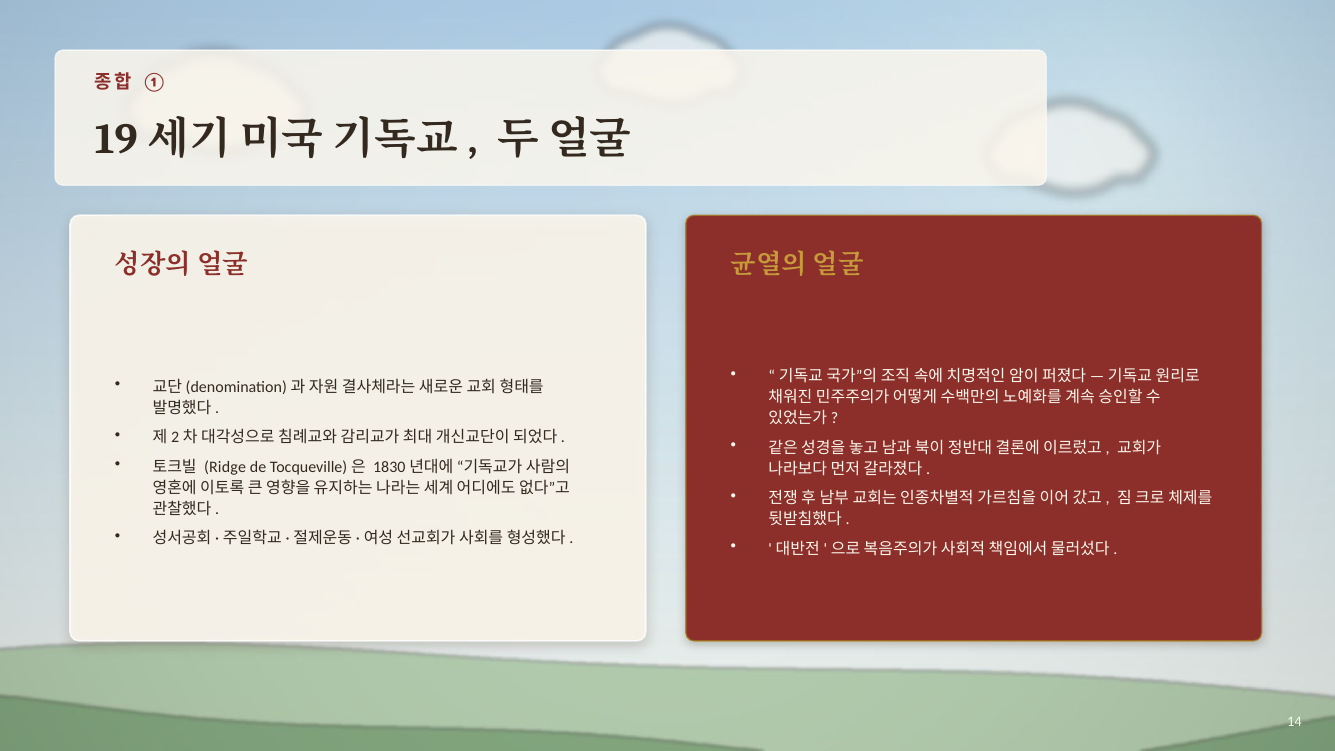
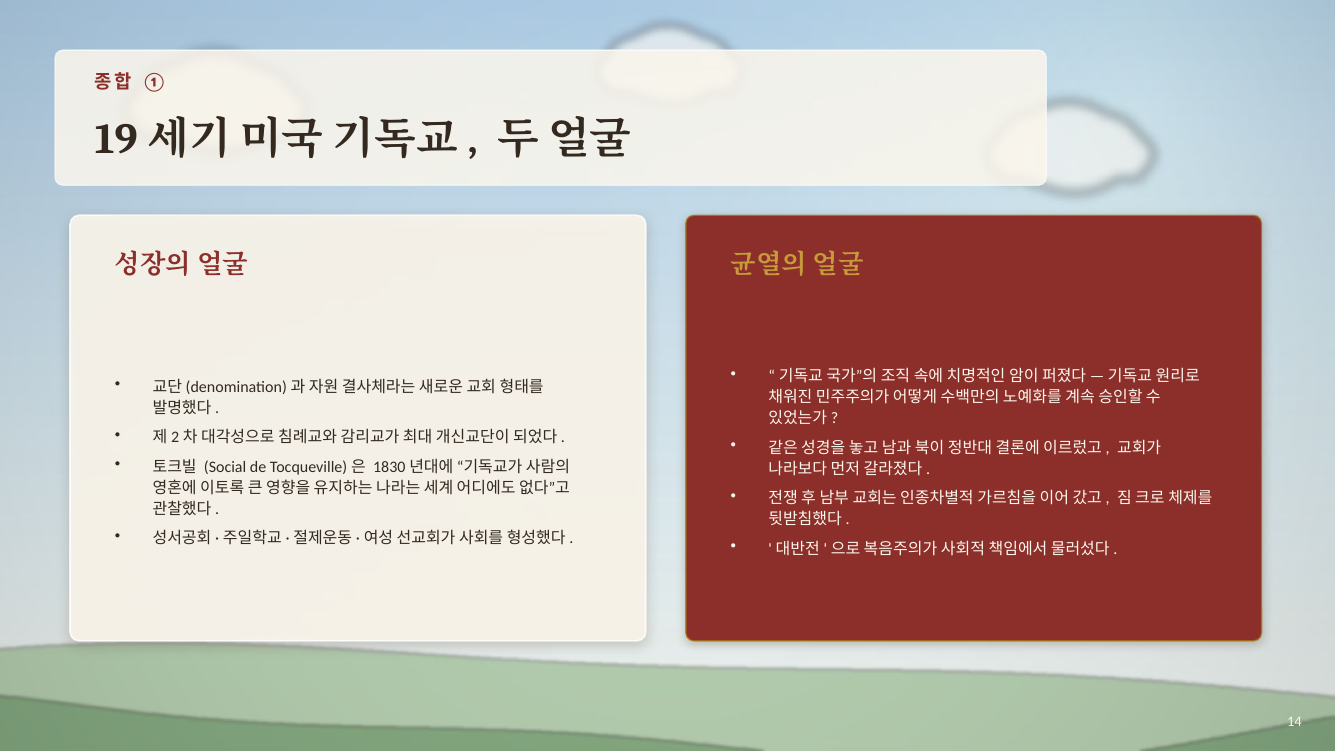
Ridge: Ridge -> Social (225, 467)
